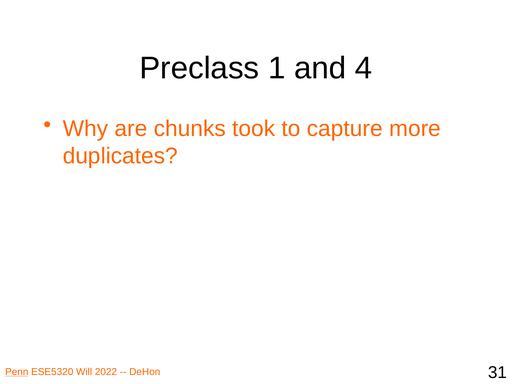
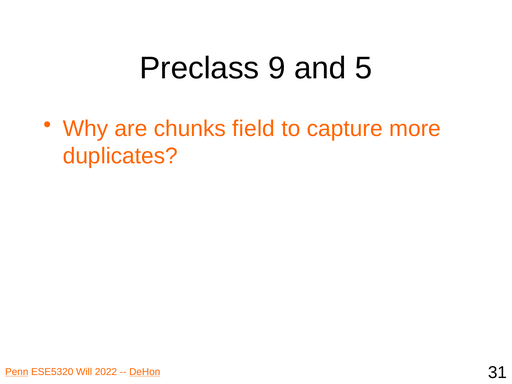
1: 1 -> 9 (277, 68)
4: 4 -> 5 (364, 68)
took: took -> field (254, 129)
DeHon underline: none -> present (145, 372)
